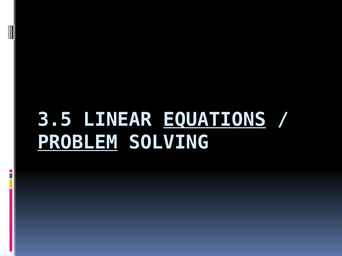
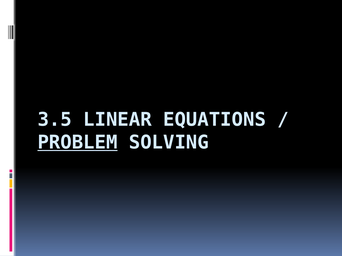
EQUATIONS underline: present -> none (215, 120)
